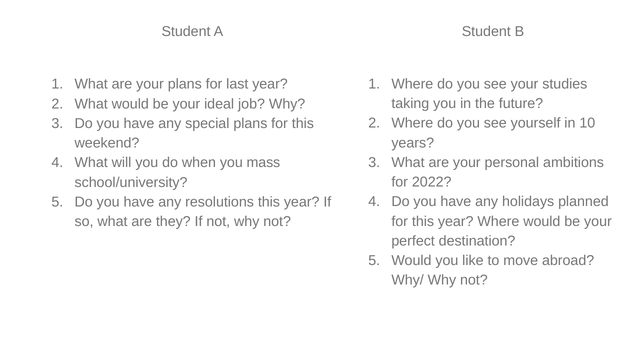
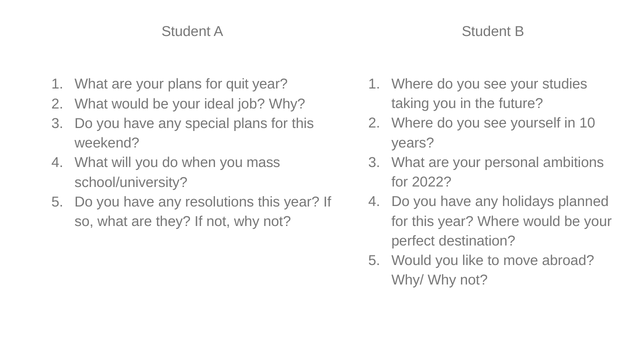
last: last -> quit (237, 84)
